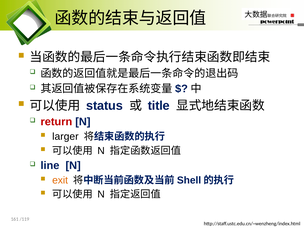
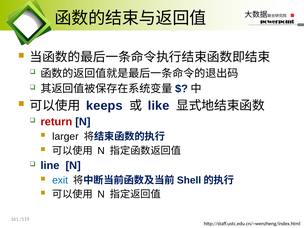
status: status -> keeps (104, 106)
title: title -> like (159, 106)
exit colour: orange -> blue (60, 180)
